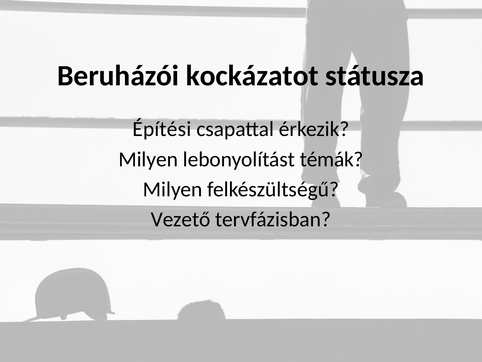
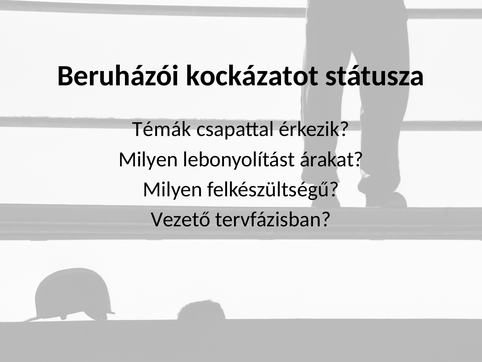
Építési: Építési -> Témák (162, 129)
témák: témák -> árakat (332, 159)
